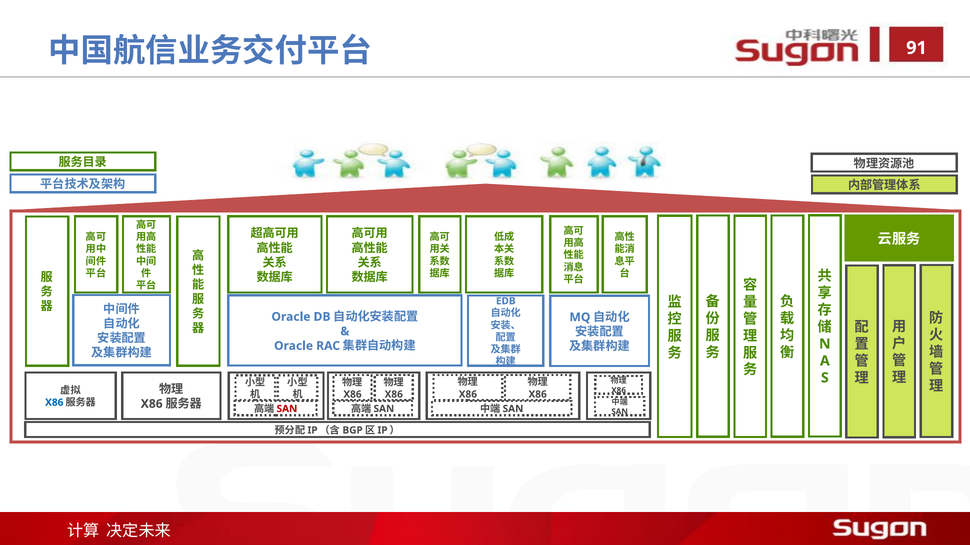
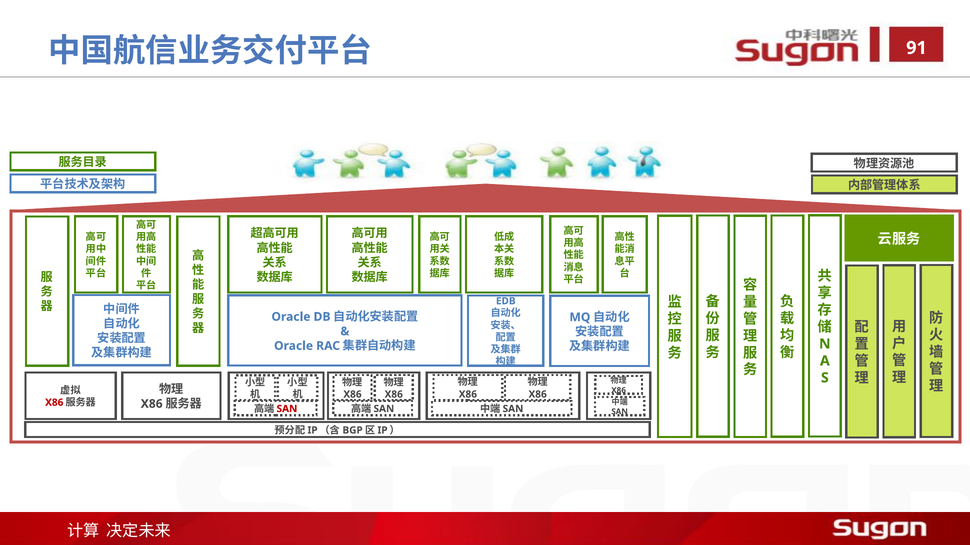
X86 colour: blue -> red (54, 403)
